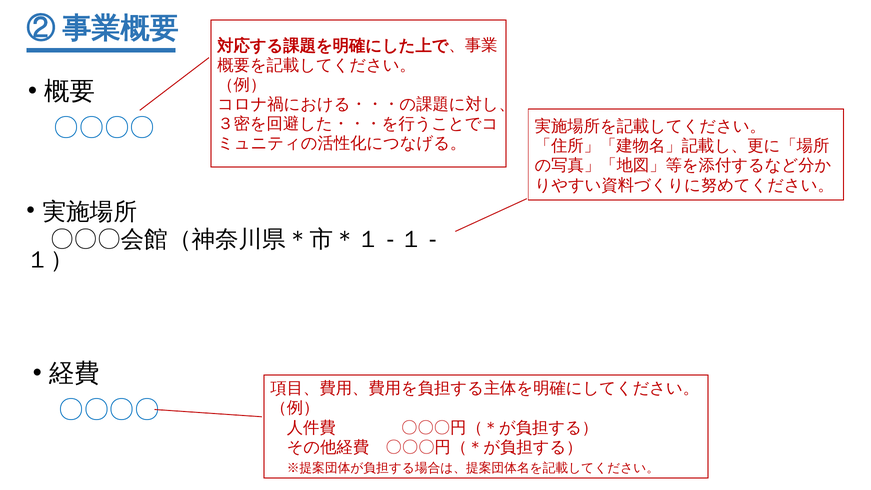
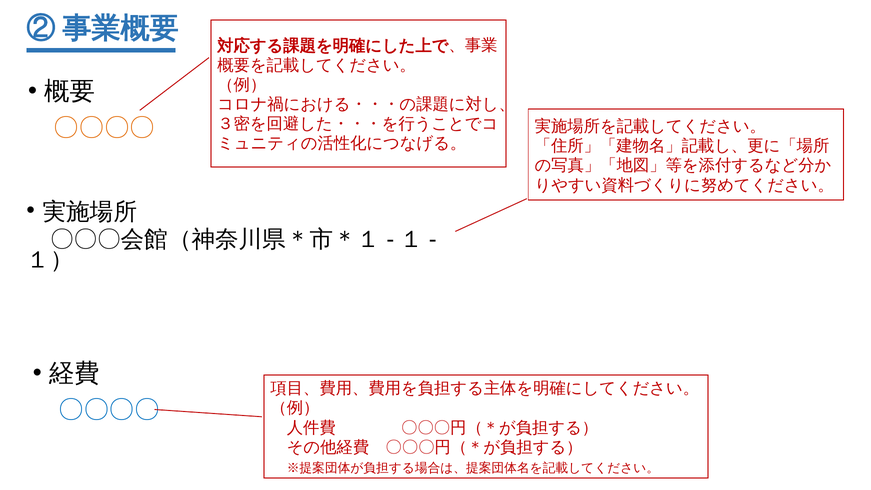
〇〇〇〇 colour: blue -> orange (104, 128)
